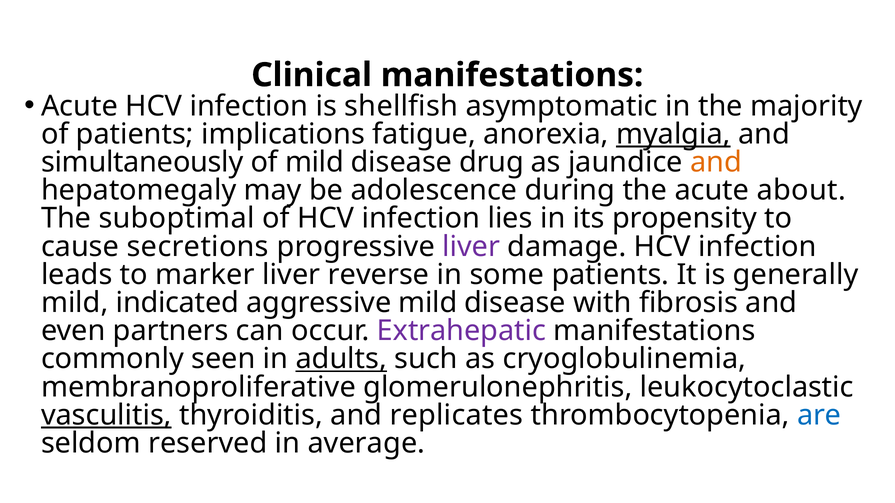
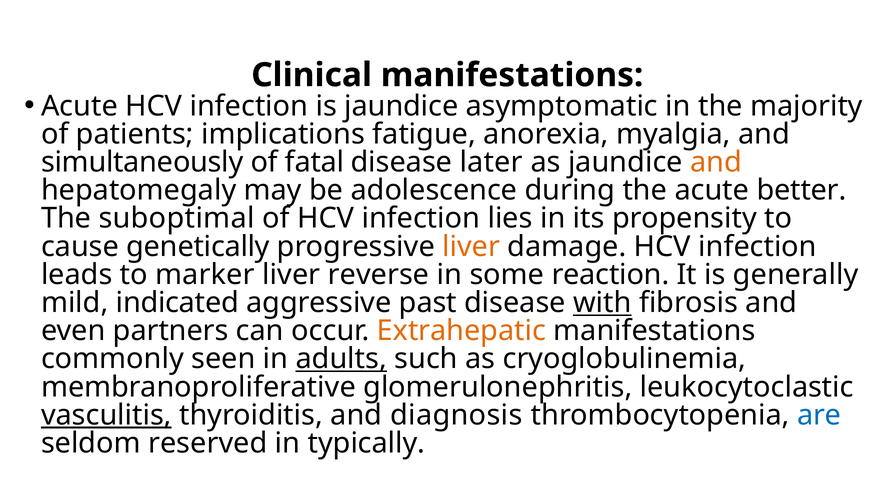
is shellfish: shellfish -> jaundice (401, 106)
myalgia underline: present -> none (673, 134)
of mild: mild -> fatal (314, 162)
drug: drug -> later (491, 162)
about: about -> better (802, 191)
secretions: secretions -> genetically (198, 247)
liver colour: purple -> orange (471, 247)
some patients: patients -> reaction (610, 275)
aggressive mild: mild -> past (428, 303)
with underline: none -> present (602, 303)
Extrahepatic colour: purple -> orange (461, 331)
replicates: replicates -> diagnosis (456, 415)
average: average -> typically (366, 444)
